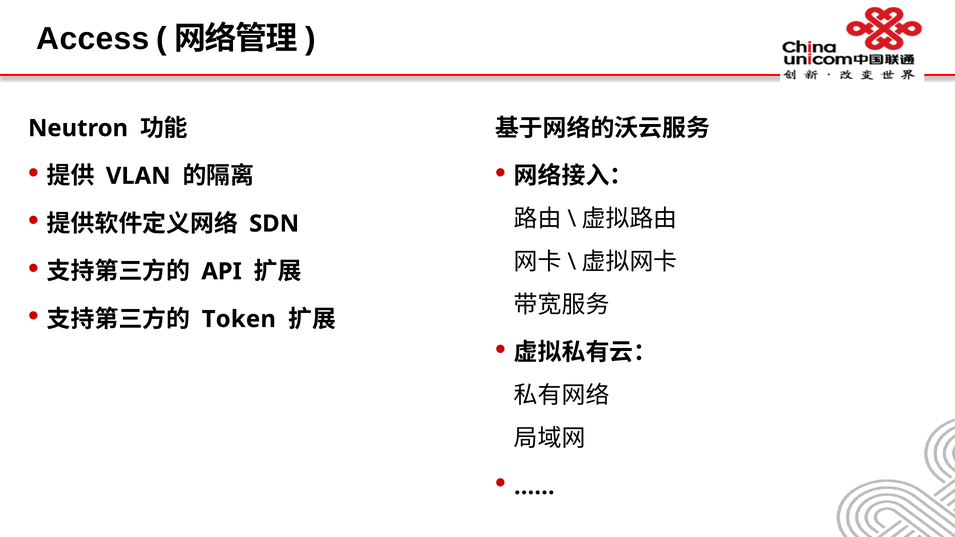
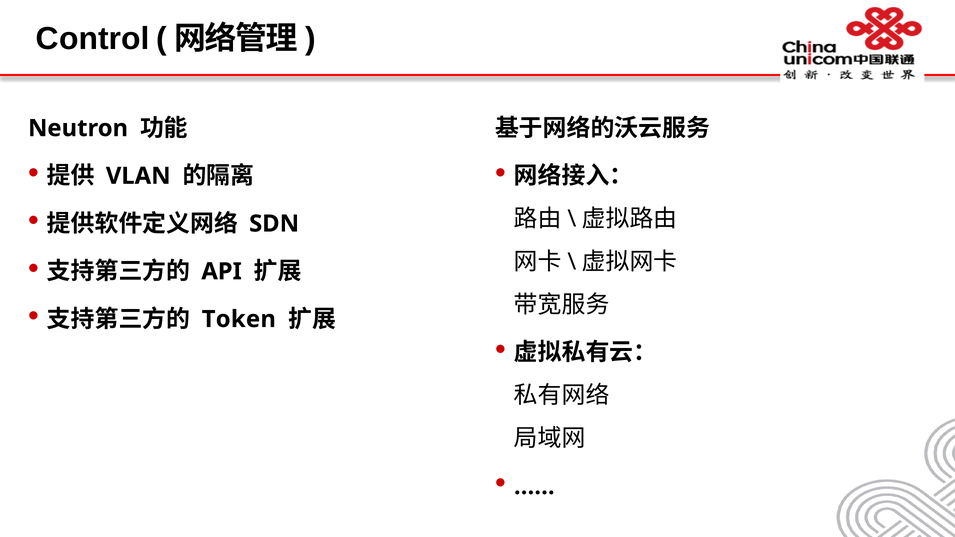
Access: Access -> Control (93, 39)
